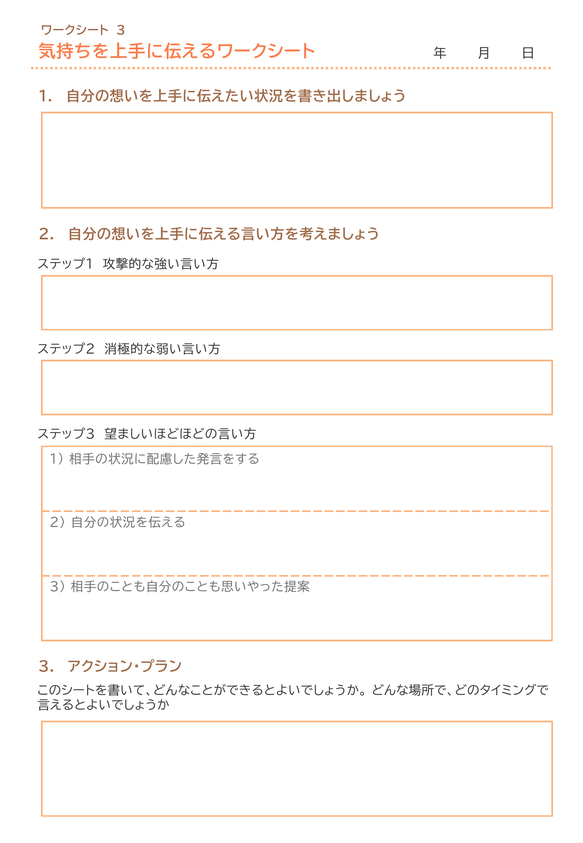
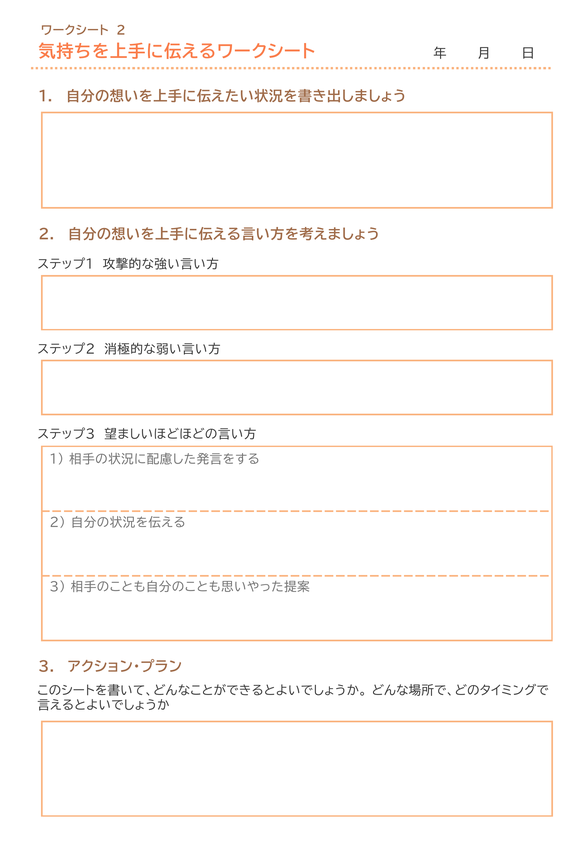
3: 3 -> 2 (121, 31)
